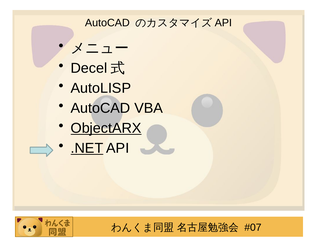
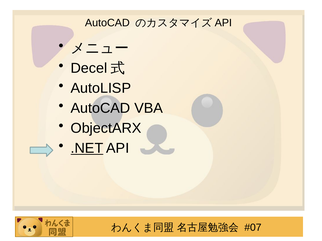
ObjectARX underline: present -> none (106, 128)
